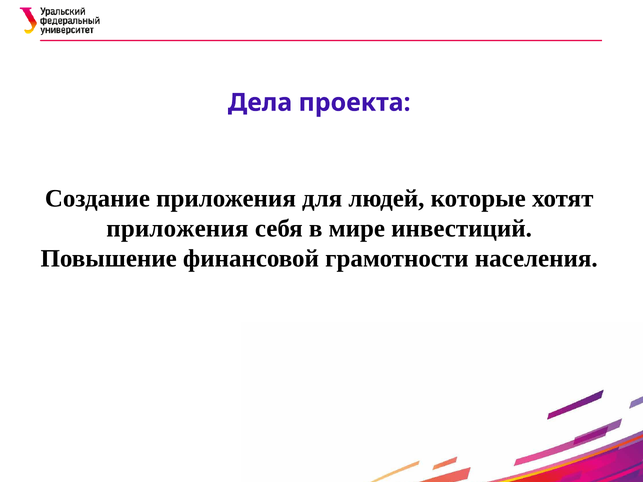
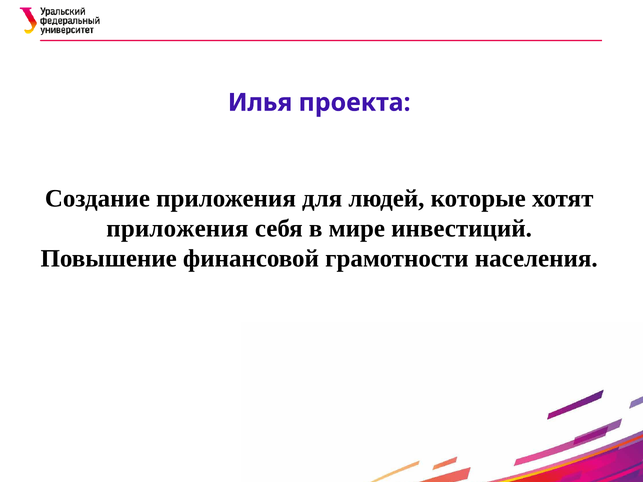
Дела: Дела -> Илья (260, 103)
